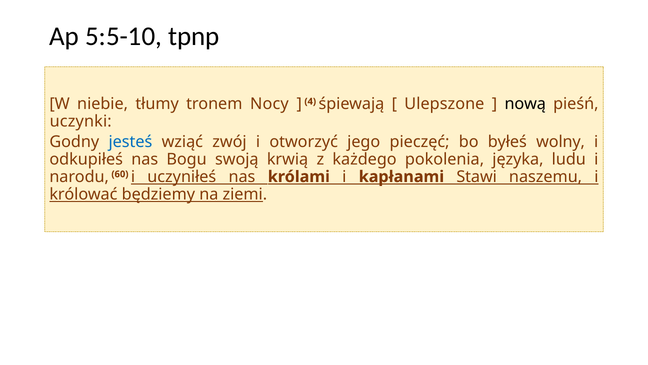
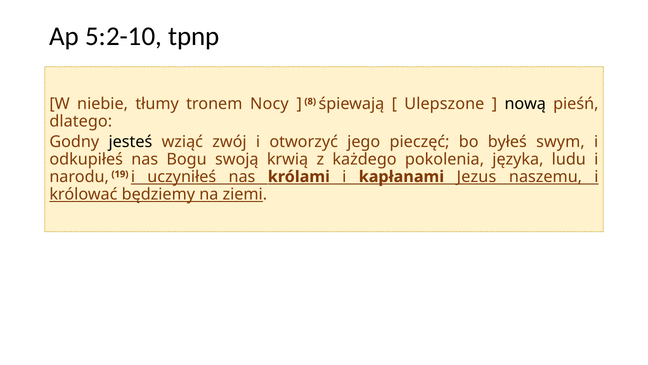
5:5-10: 5:5-10 -> 5:2-10 (124, 36)
4: 4 -> 8 (310, 101)
uczynki: uczynki -> dlatego (81, 121)
jesteś colour: blue -> black (130, 142)
wolny: wolny -> swym (560, 142)
60: 60 -> 19 (120, 174)
Stawi: Stawi -> Jezus (477, 176)
